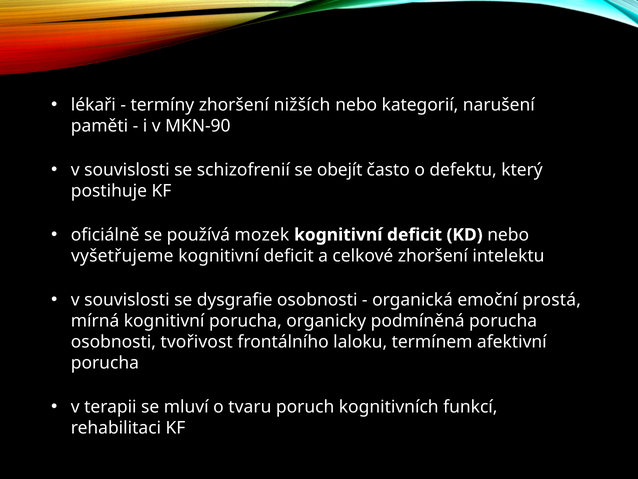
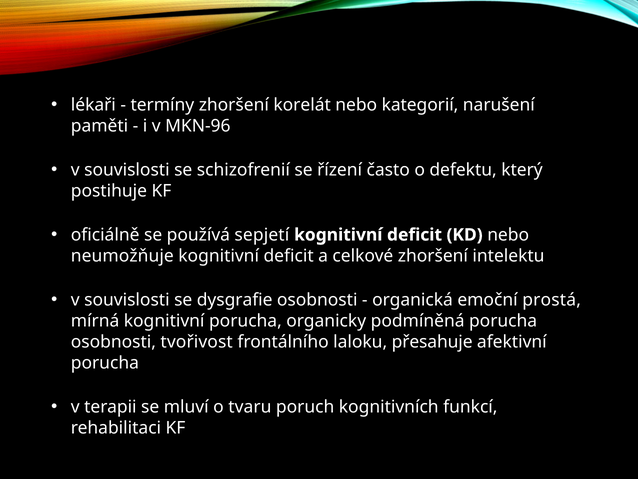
nižších: nižších -> korelát (302, 105)
MKN-90: MKN-90 -> MKN-96 (198, 126)
obejít: obejít -> řízení (340, 170)
mozek: mozek -> sepjetí (262, 235)
vyšetřujeme: vyšetřujeme -> neumožňuje (122, 256)
termínem: termínem -> přesahuje (432, 341)
